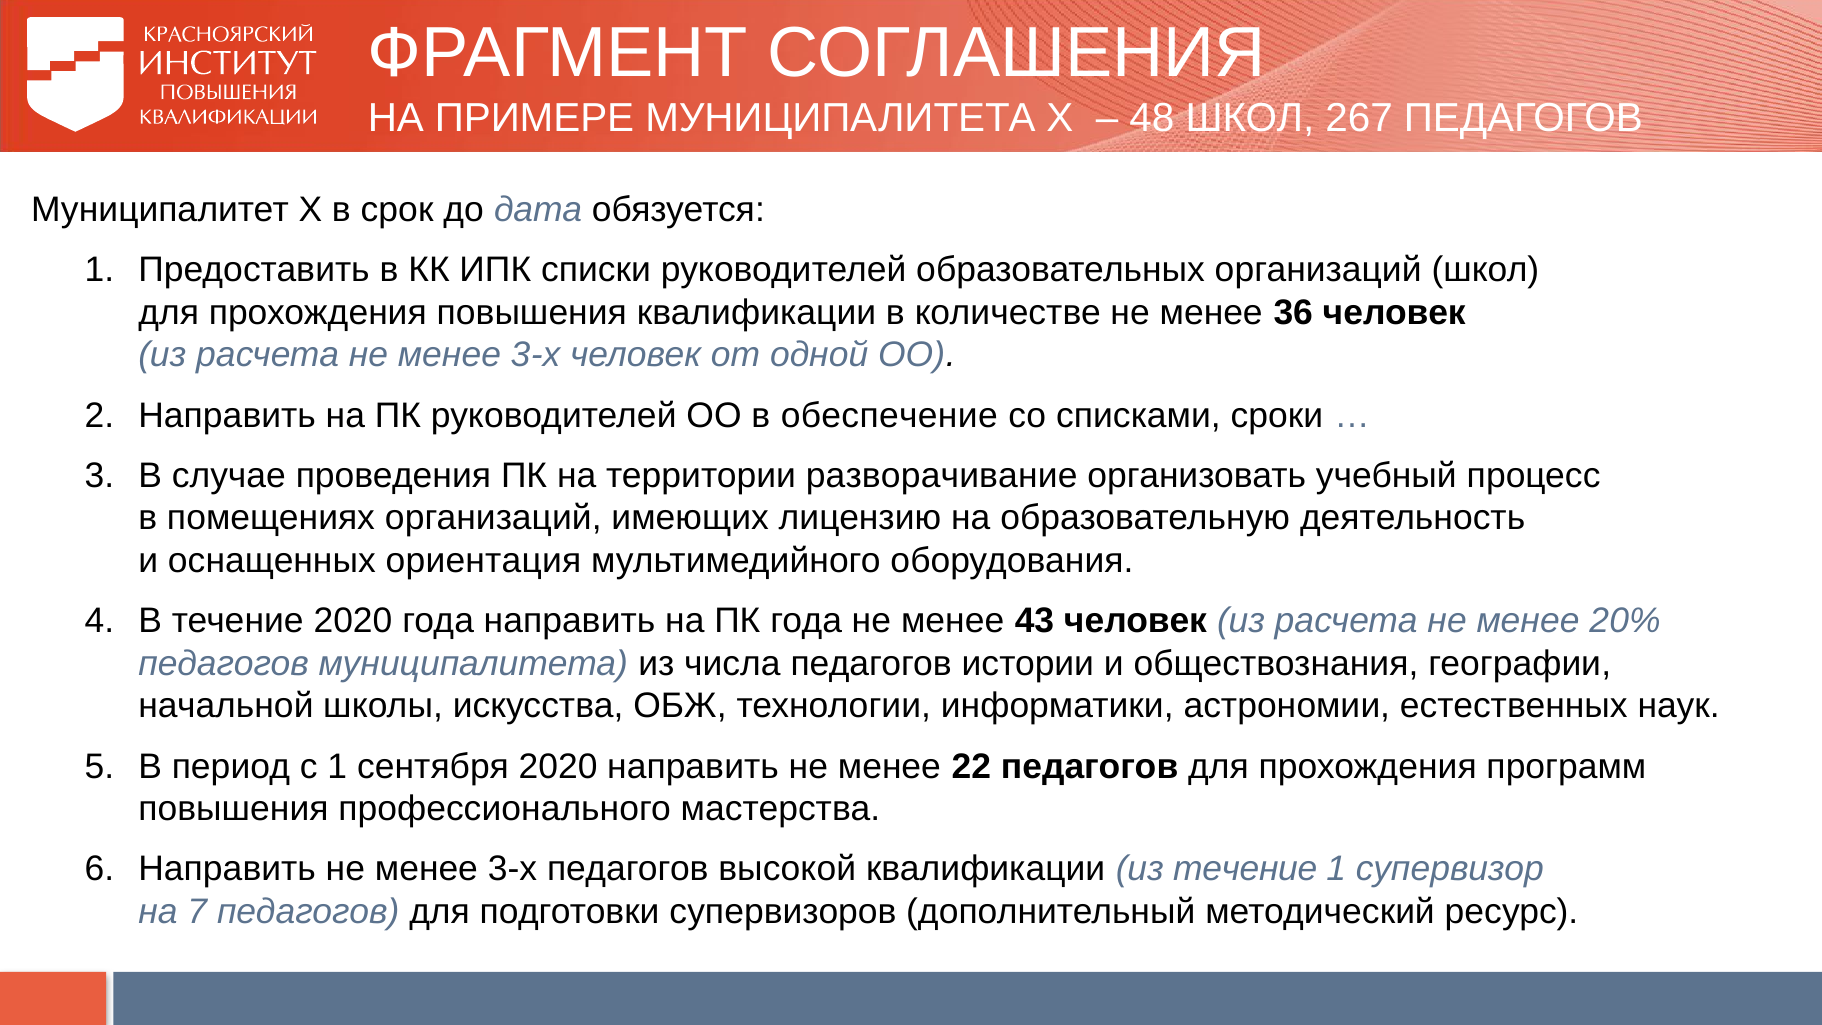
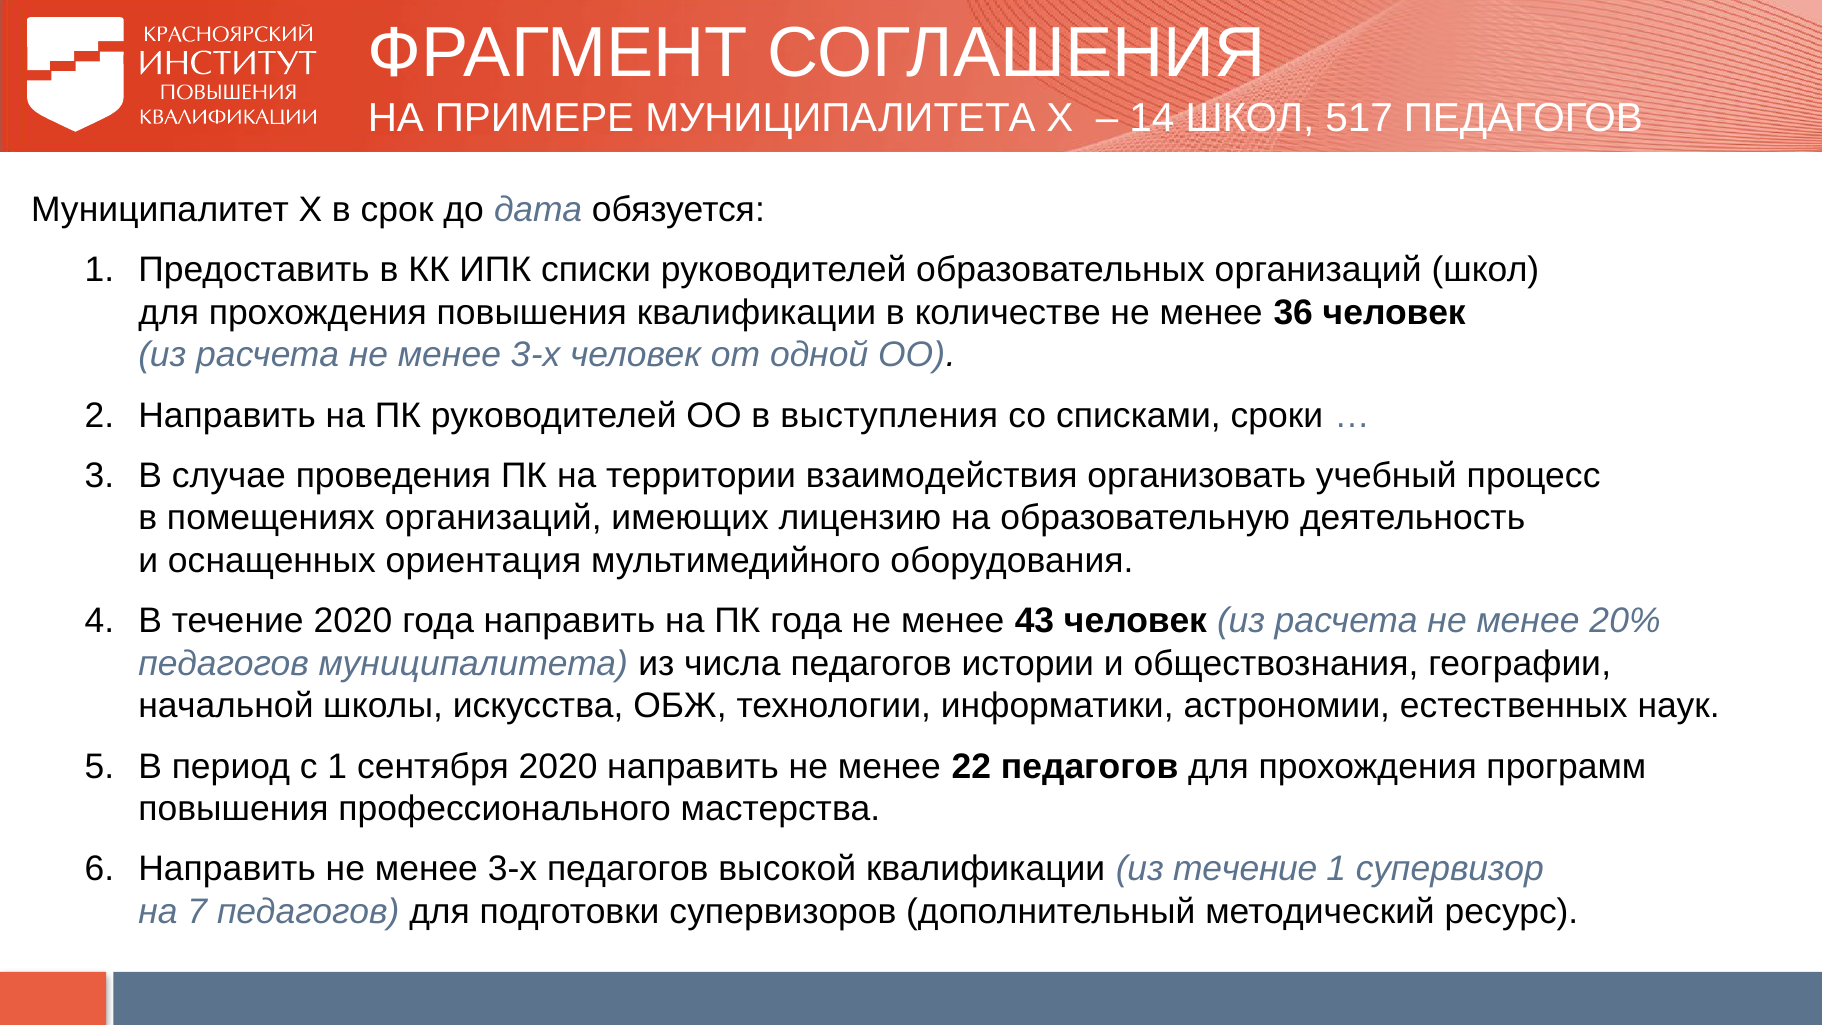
48: 48 -> 14 (1152, 118)
267: 267 -> 517 (1359, 118)
обеспечение: обеспечение -> выступления (889, 415)
разворачивание: разворачивание -> взаимодействия (942, 476)
